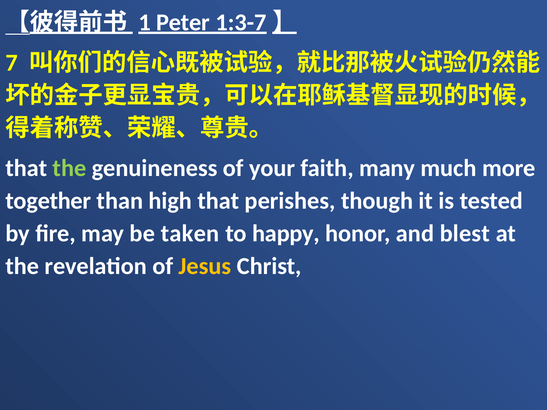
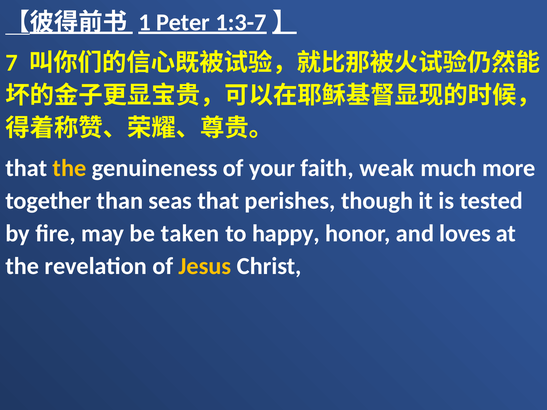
the colour: light green -> yellow (69, 168)
many: many -> weak (387, 168)
high: high -> seas (170, 201)
blest: blest -> loves (465, 234)
